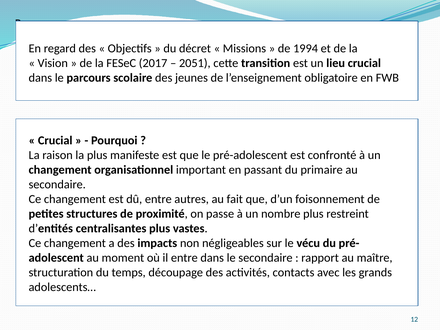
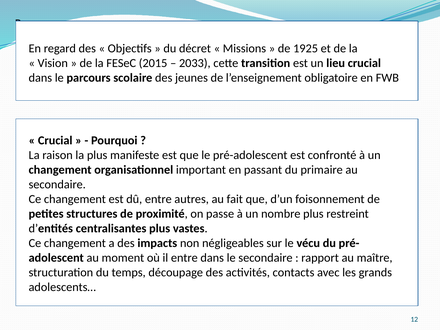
1994: 1994 -> 1925 (306, 48)
2017: 2017 -> 2015 (153, 63)
2051: 2051 -> 2033 (195, 63)
